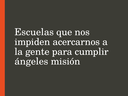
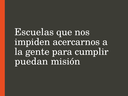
ángeles: ángeles -> puedan (31, 61)
